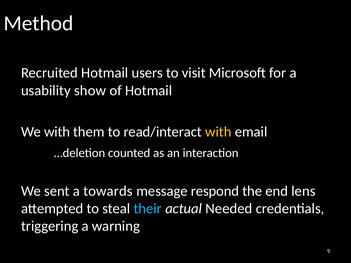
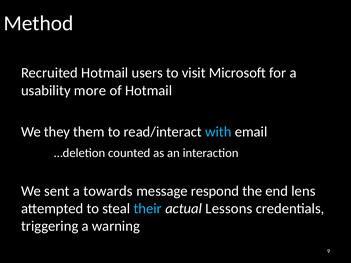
show: show -> more (90, 91)
We with: with -> they (57, 132)
with colour: yellow -> light blue (218, 132)
Needed: Needed -> Lessons (229, 209)
